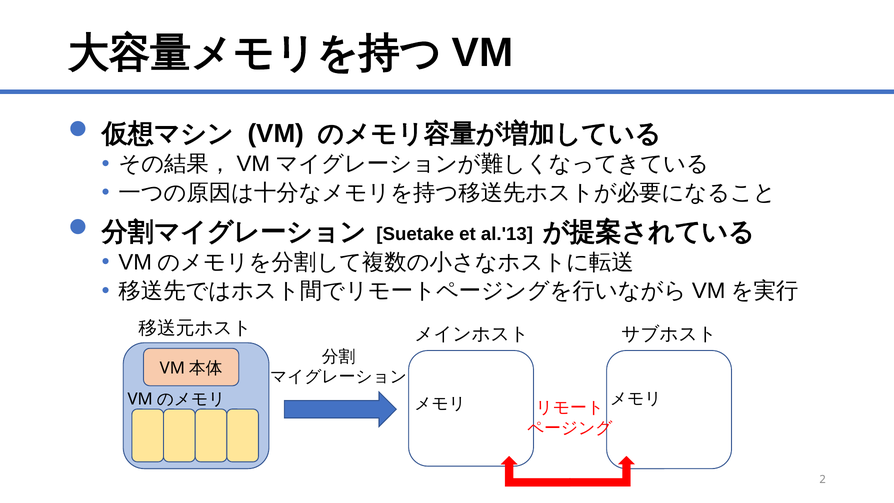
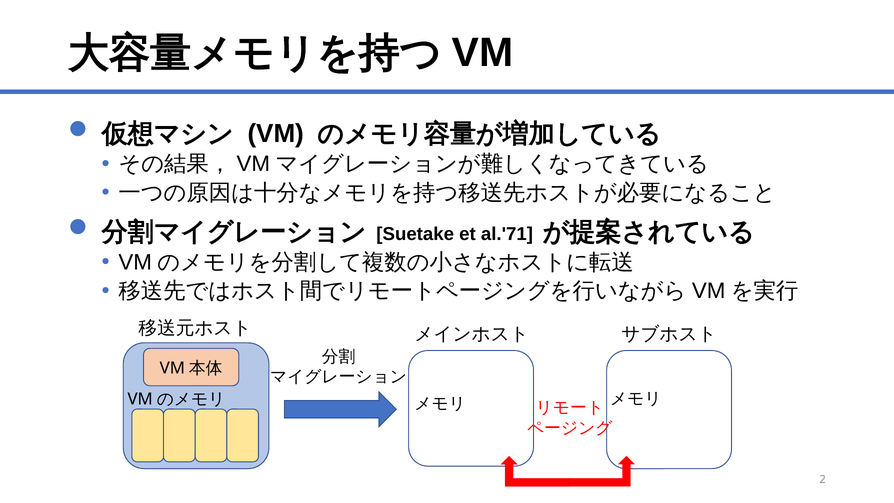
al.'13: al.'13 -> al.'71 (507, 234)
